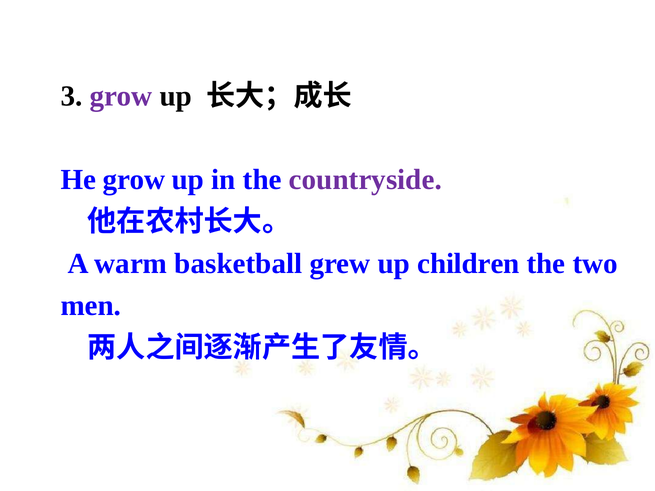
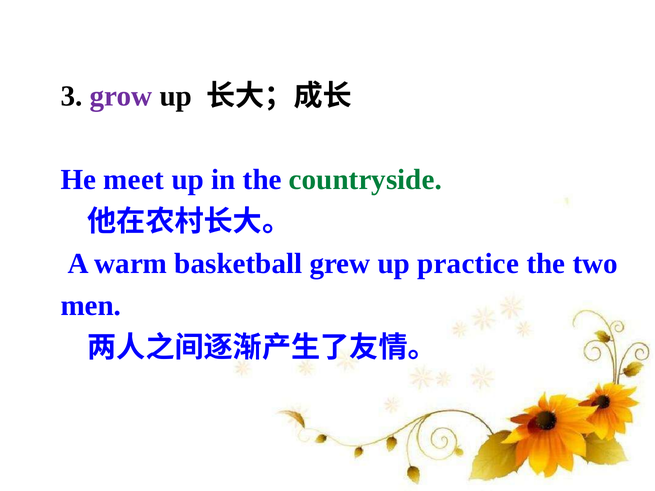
He grow: grow -> meet (134, 180)
countryside colour: purple -> green (365, 180)
children: children -> practice (468, 264)
